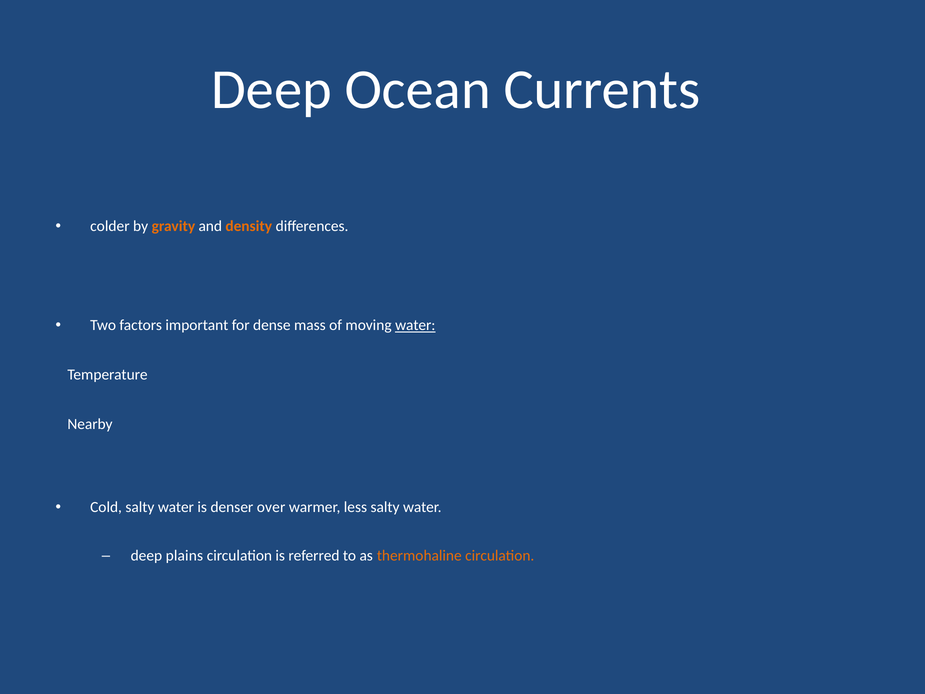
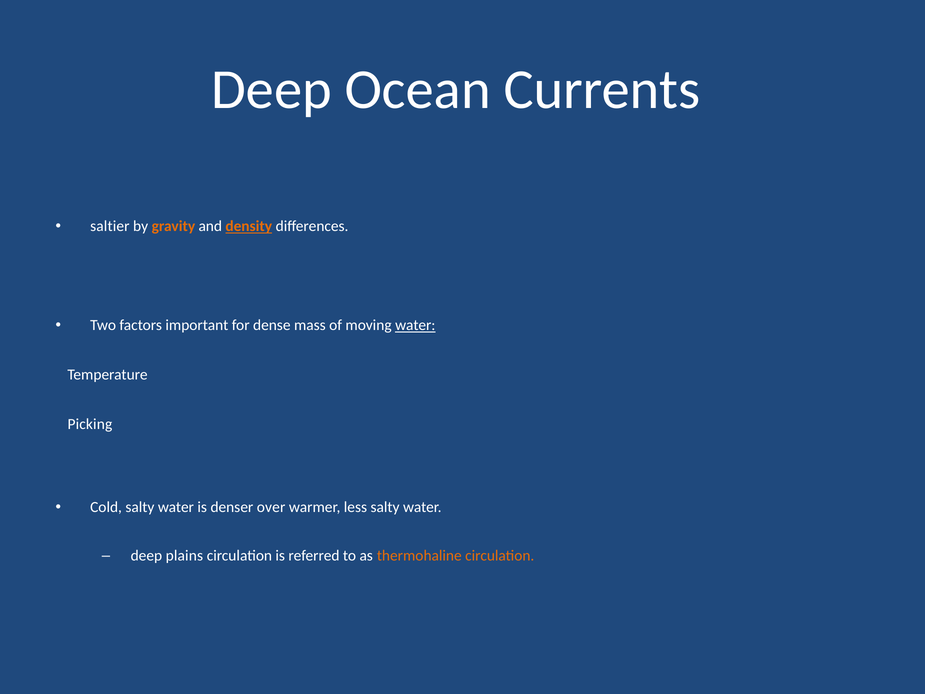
colder: colder -> saltier (110, 226)
density underline: none -> present (249, 226)
Nearby: Nearby -> Picking (90, 424)
